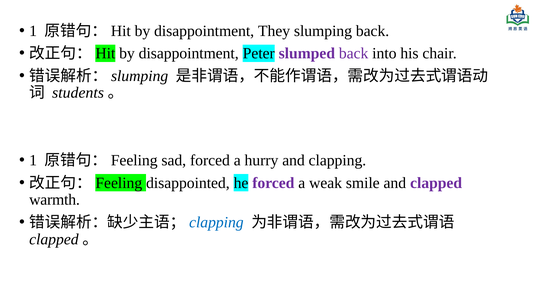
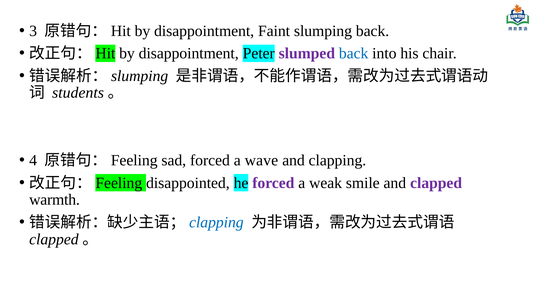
1: 1 -> 3 (33, 31)
They: They -> Faint (274, 31)
back colour: purple -> blue (354, 53)
1: 1 -> 4 (33, 160)
hurry: hurry -> wave (261, 160)
